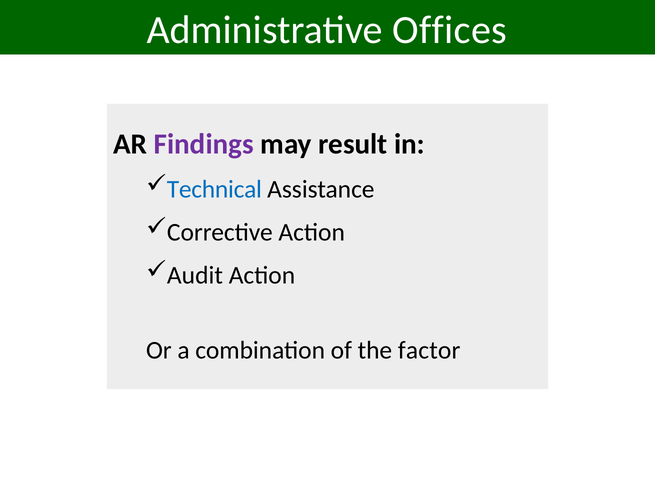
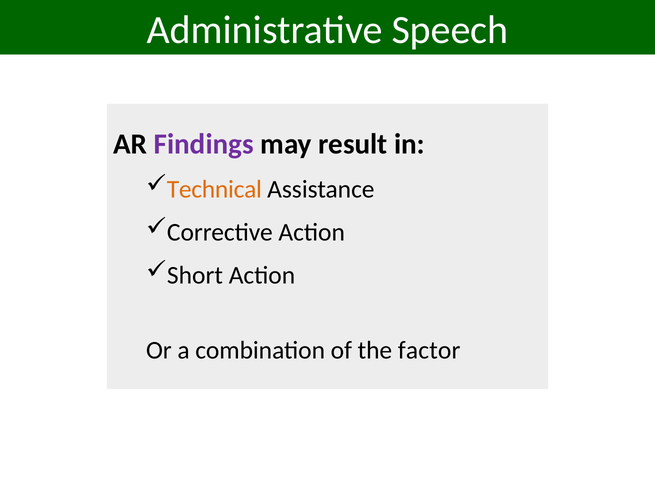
Offices: Offices -> Speech (450, 30)
Technical colour: blue -> orange (214, 189)
Audit: Audit -> Short (195, 275)
